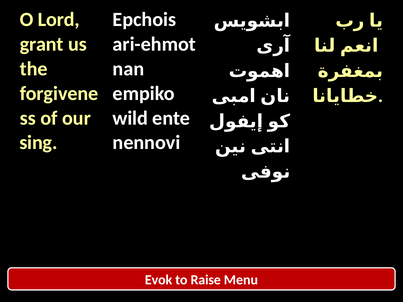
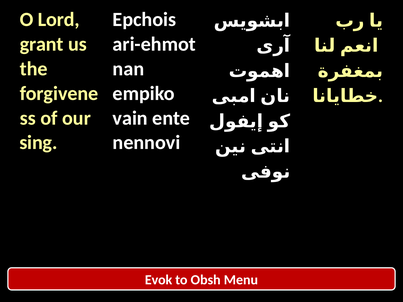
wild: wild -> vain (130, 118)
Raise: Raise -> Obsh (206, 280)
